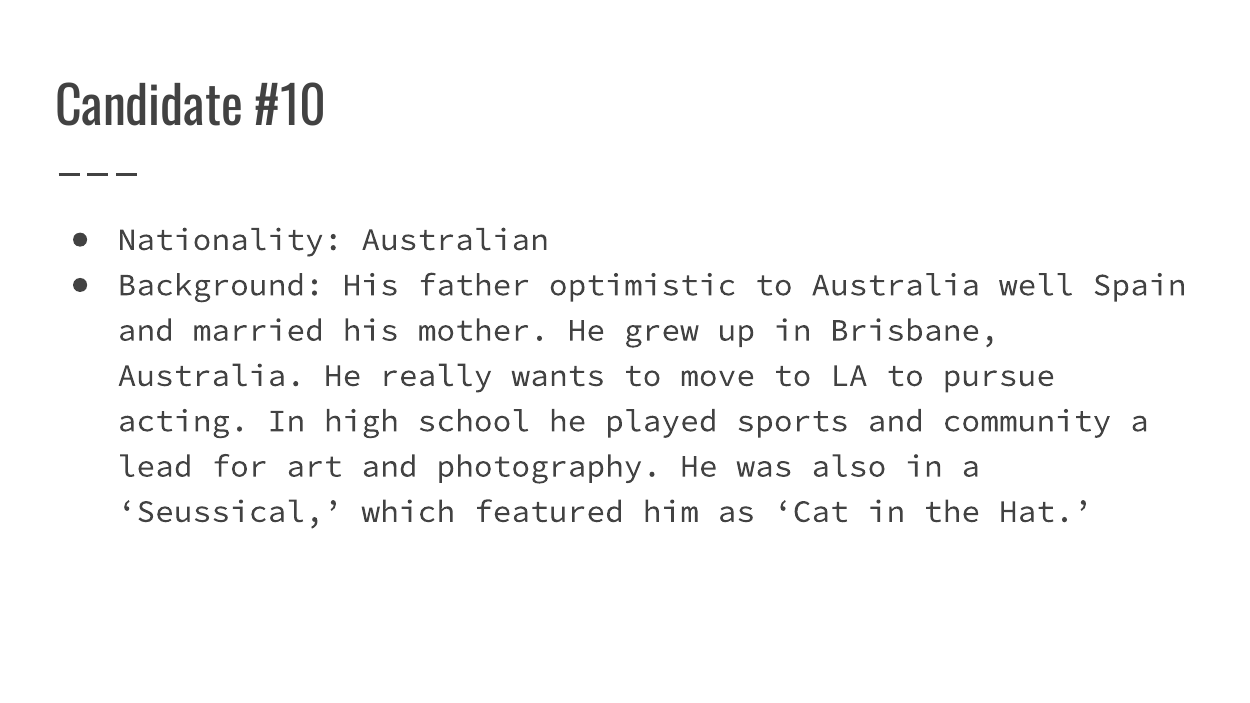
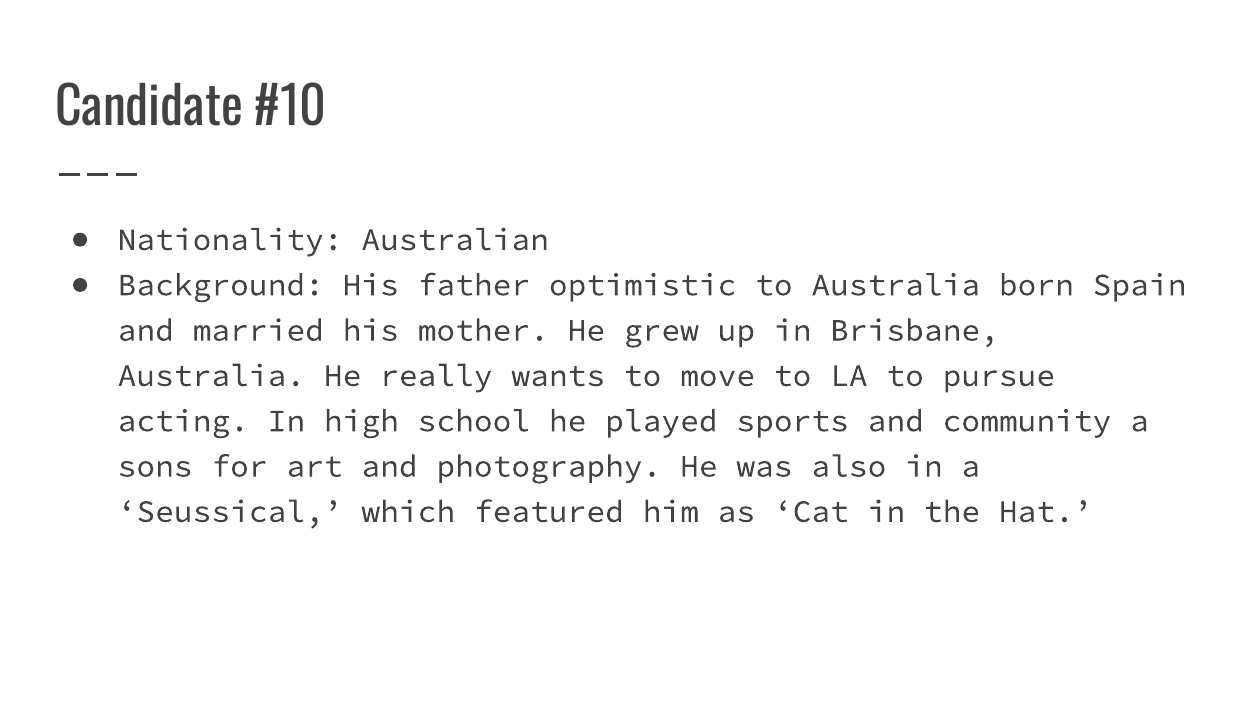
well: well -> born (1036, 285)
lead: lead -> sons (155, 466)
